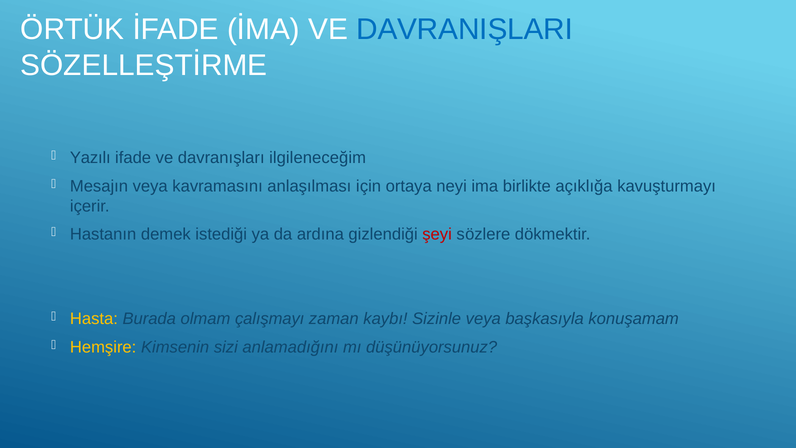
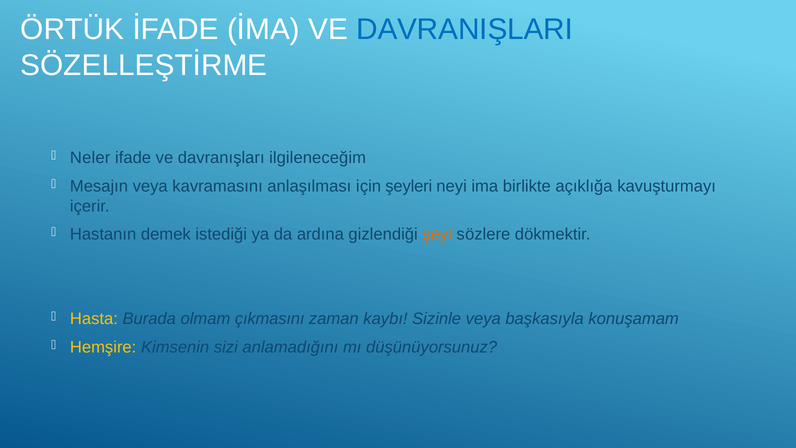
Yazılı: Yazılı -> Neler (90, 158)
ortaya: ortaya -> şeyleri (409, 186)
şeyi colour: red -> orange (437, 234)
çalışmayı: çalışmayı -> çıkmasını (270, 319)
